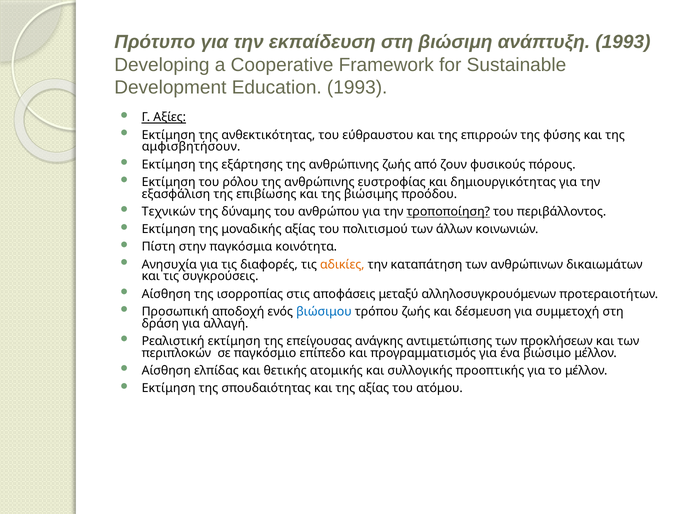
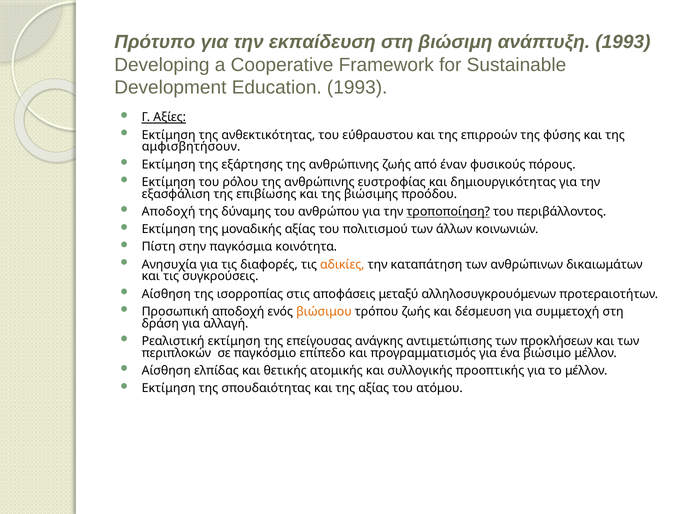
ζουν: ζουν -> έναν (454, 164)
Τεχνικών: Τεχνικών -> Αποδοχή (169, 212)
βιώσιμου colour: blue -> orange (324, 311)
